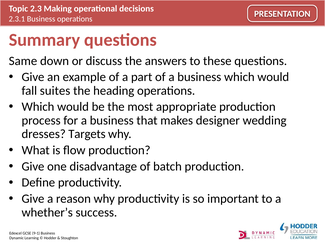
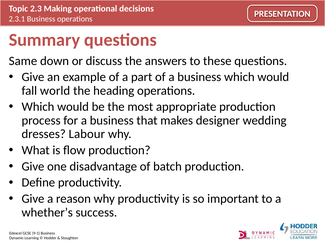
suites: suites -> world (55, 90)
Targets: Targets -> Labour (87, 134)
